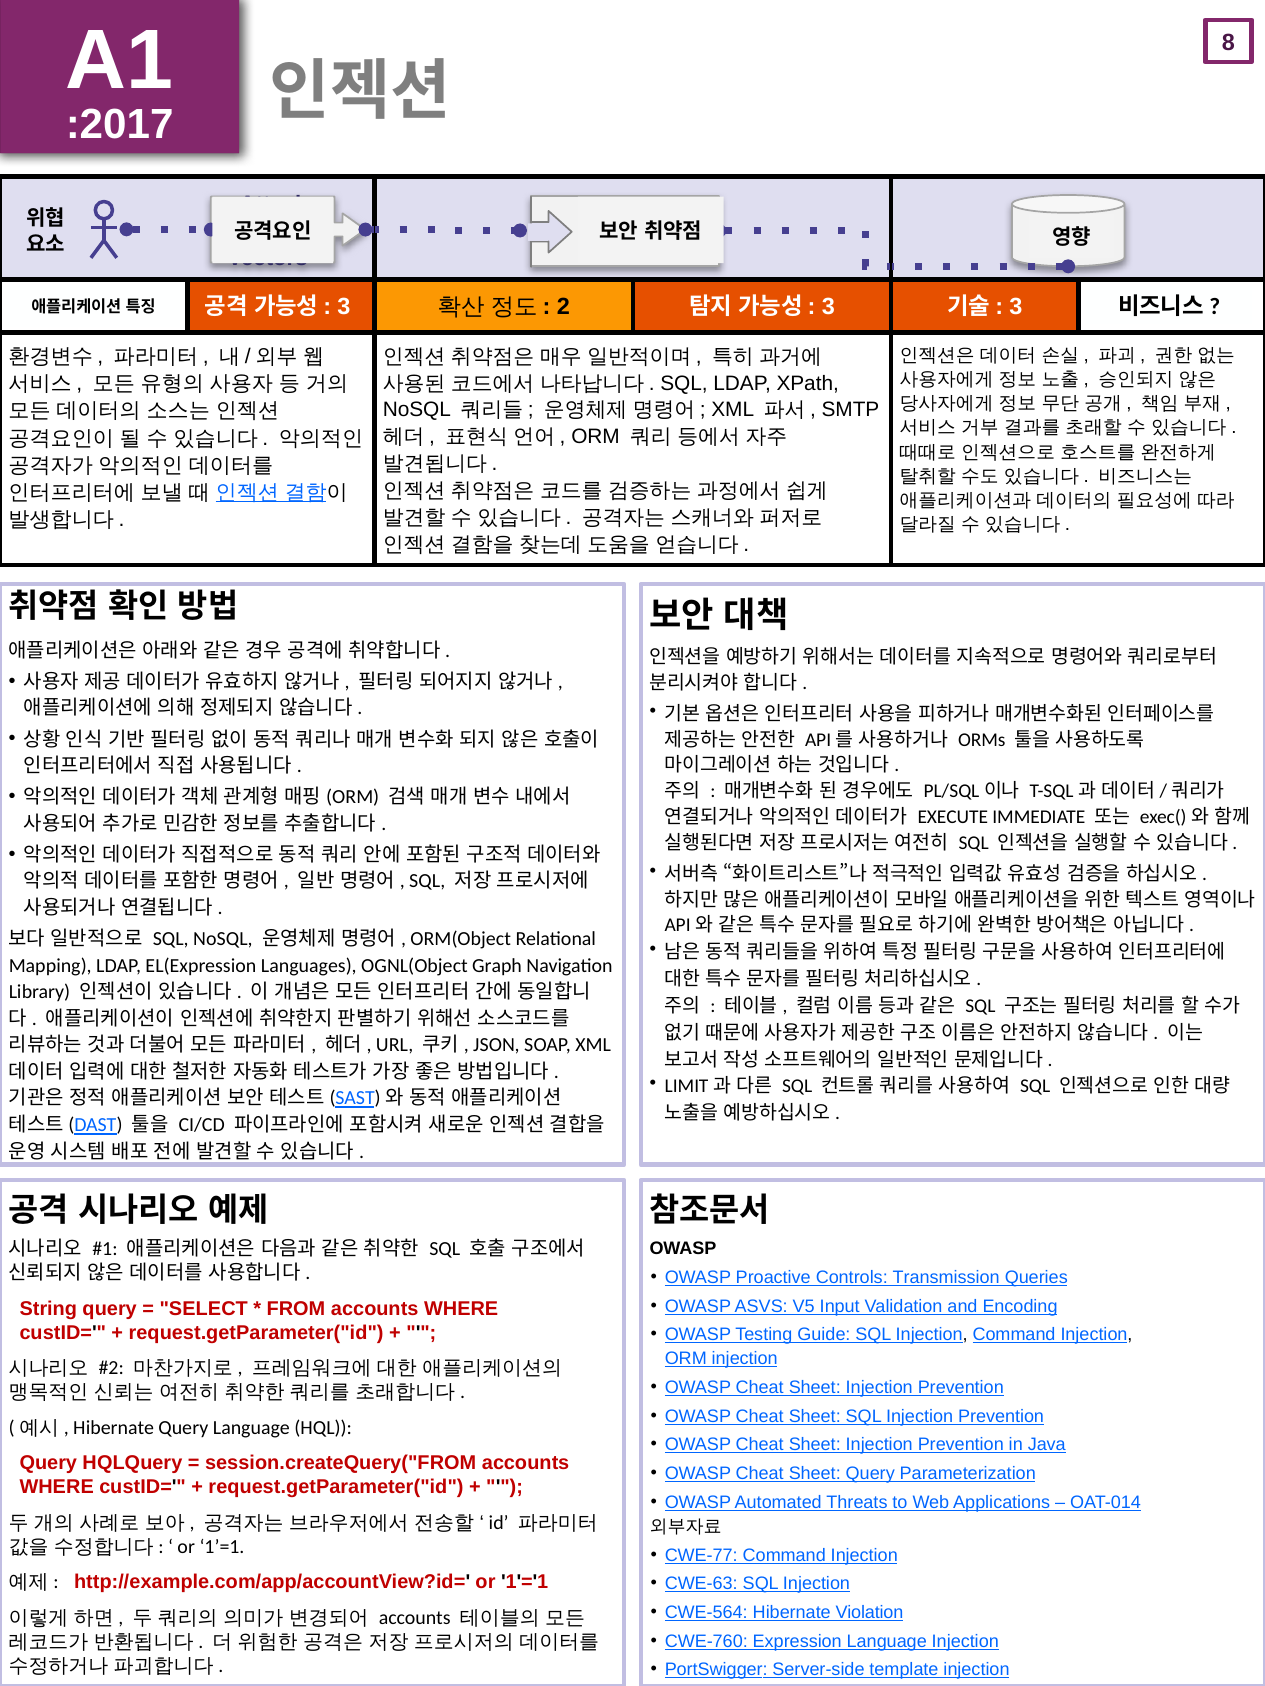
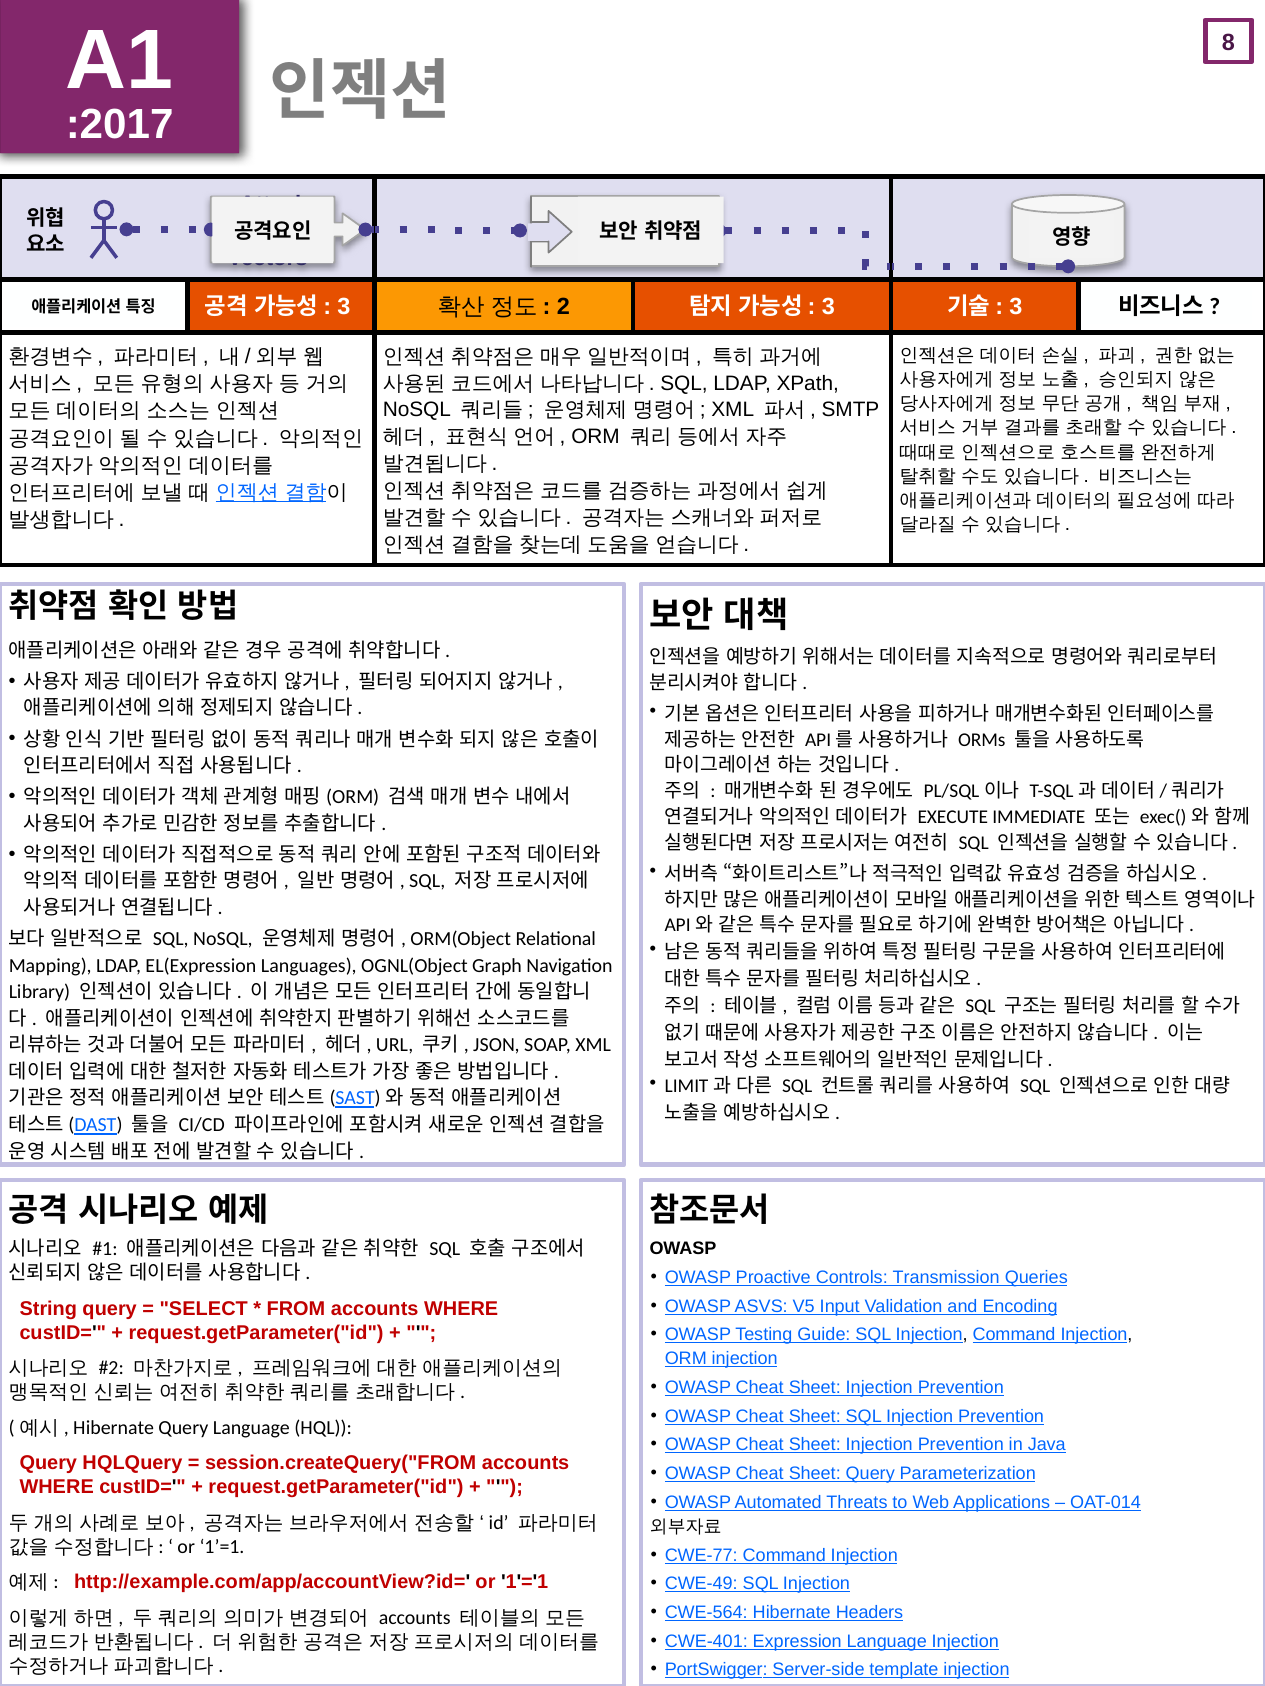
CWE-63: CWE-63 -> CWE-49 (701, 1584)
Violation: Violation -> Headers (869, 1613)
CWE-760: CWE-760 -> CWE-401 (706, 1642)
